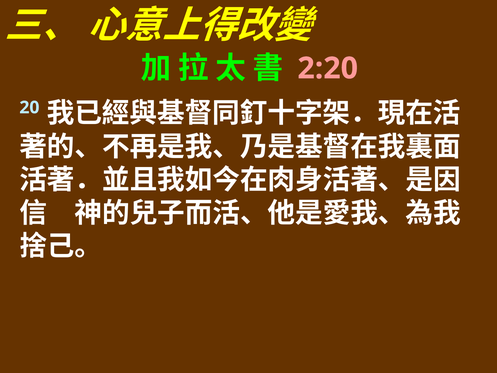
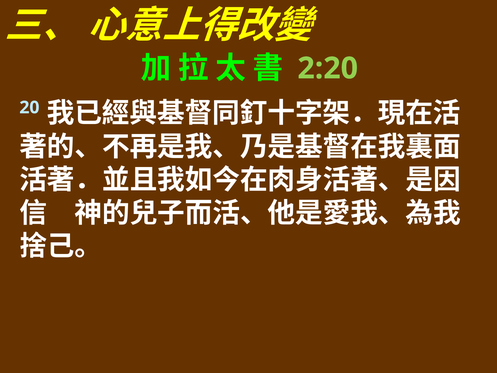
2:20 colour: pink -> light green (328, 68)
